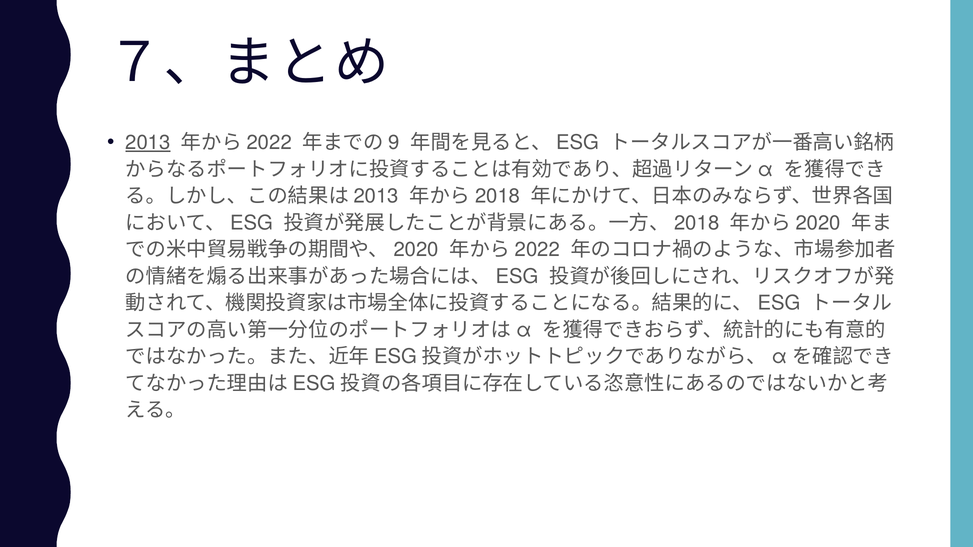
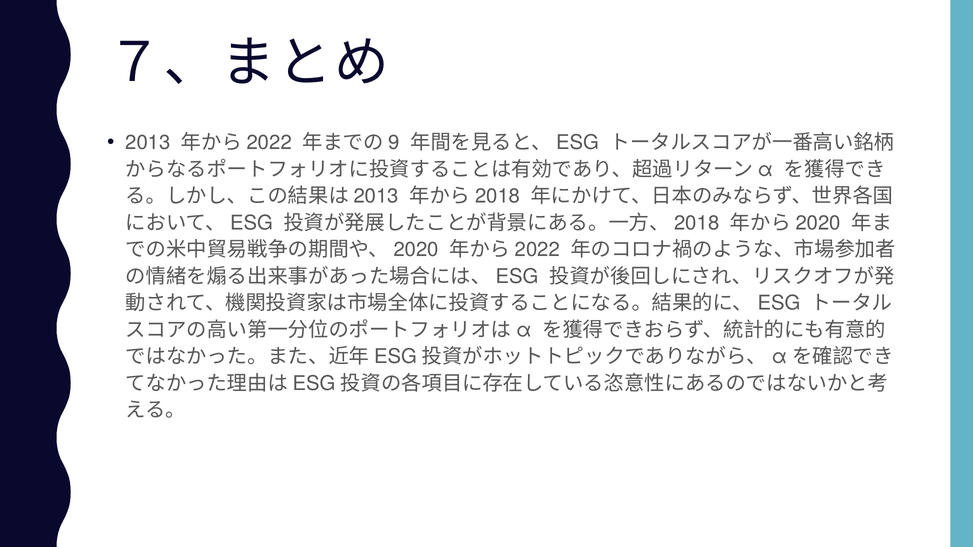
2013 underline: present -> none (148, 143)
